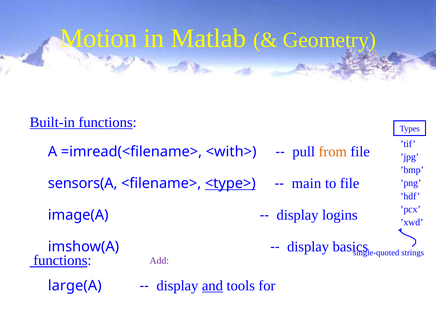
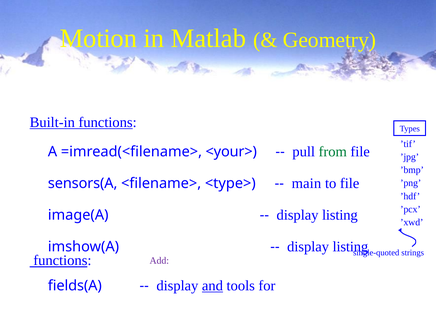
<with>: <with> -> <your> (231, 152)
from colour: orange -> green (333, 152)
<type> underline: present -> none (230, 183)
logins: logins -> listing (340, 215)
basics: basics -> listing (350, 247)
large(A: large(A -> fields(A (75, 286)
